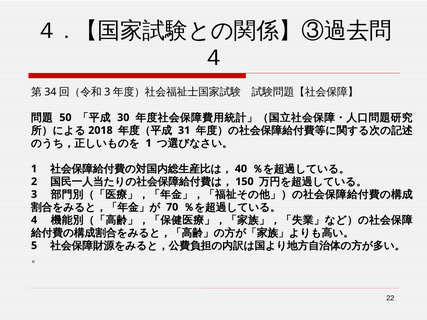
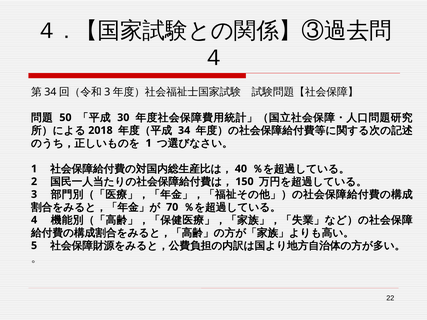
31: 31 -> 34 (184, 130)
